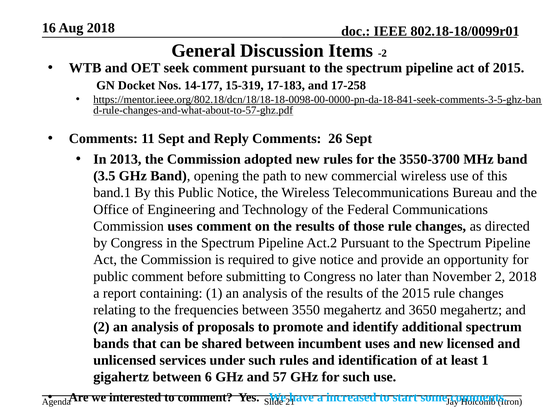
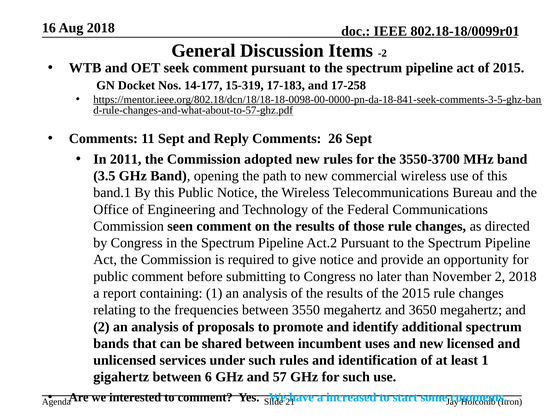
2013: 2013 -> 2011 (126, 159)
Commission uses: uses -> seen (180, 226)
